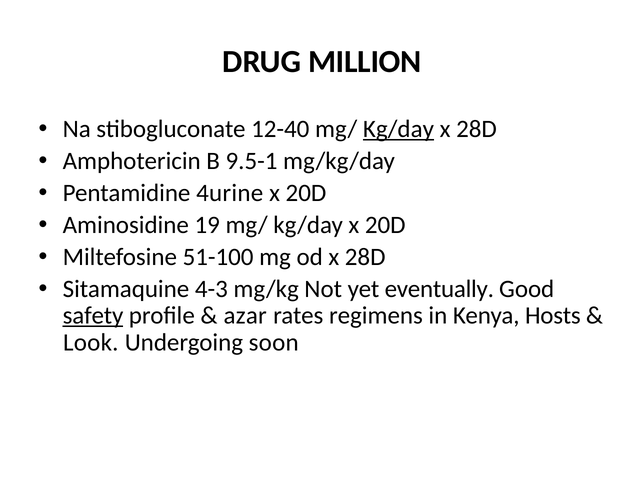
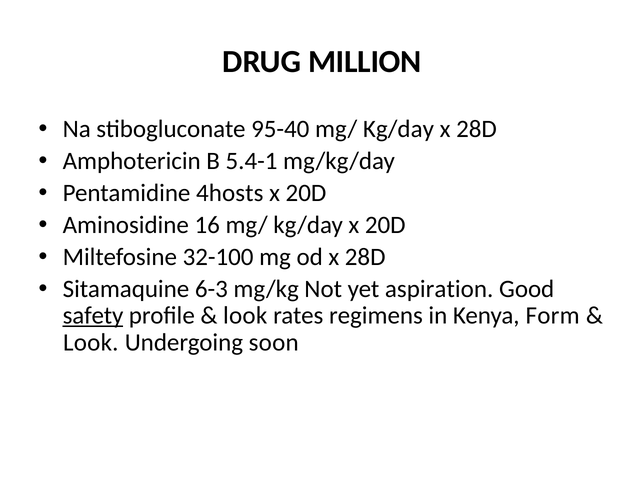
12-40: 12-40 -> 95-40 (280, 129)
Kg/day underline: present -> none (398, 129)
9.5-1: 9.5-1 -> 5.4-1 (252, 161)
4urine: 4urine -> 4hosts (230, 193)
19: 19 -> 16 (207, 225)
51-100: 51-100 -> 32-100 (218, 257)
4-3: 4-3 -> 6-3 (211, 289)
eventually: eventually -> aspiration (439, 289)
azar: azar -> look (245, 316)
Hosts: Hosts -> Form (553, 316)
